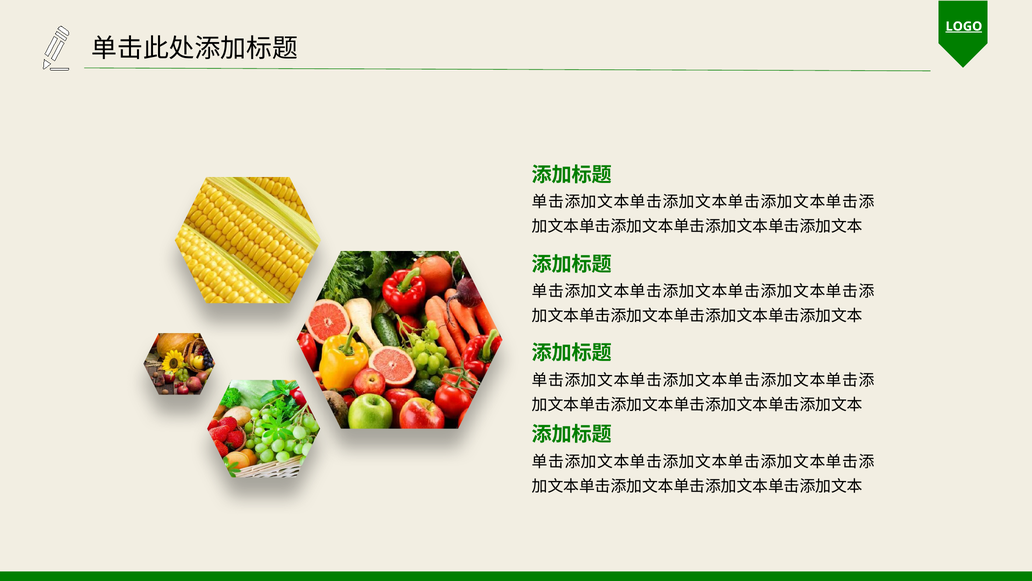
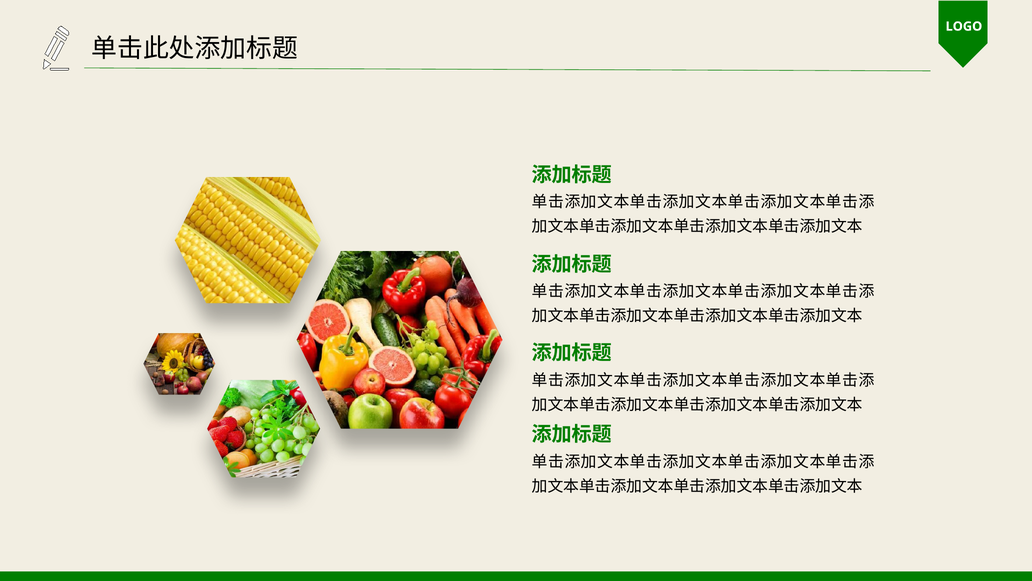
LOGO underline: present -> none (964, 26)
